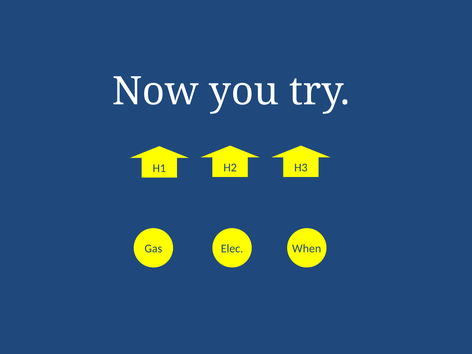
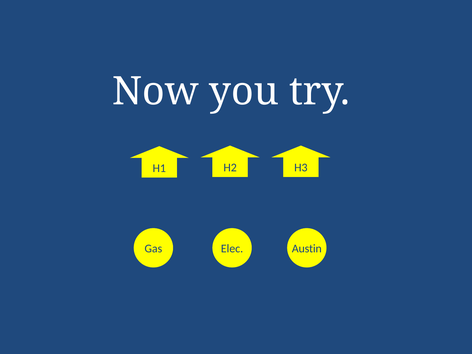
When: When -> Austin (307, 249)
